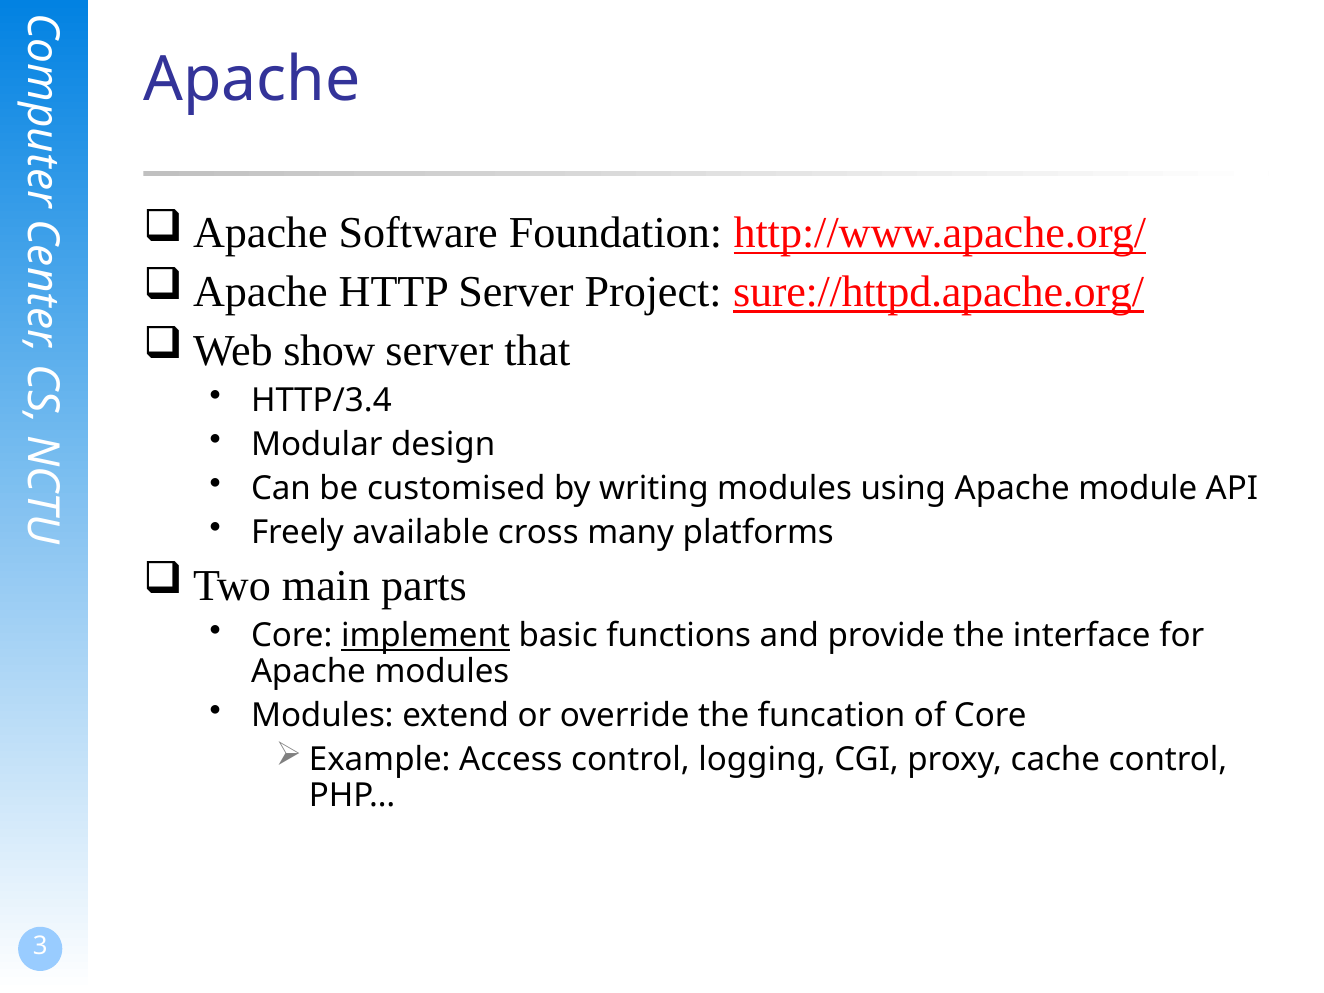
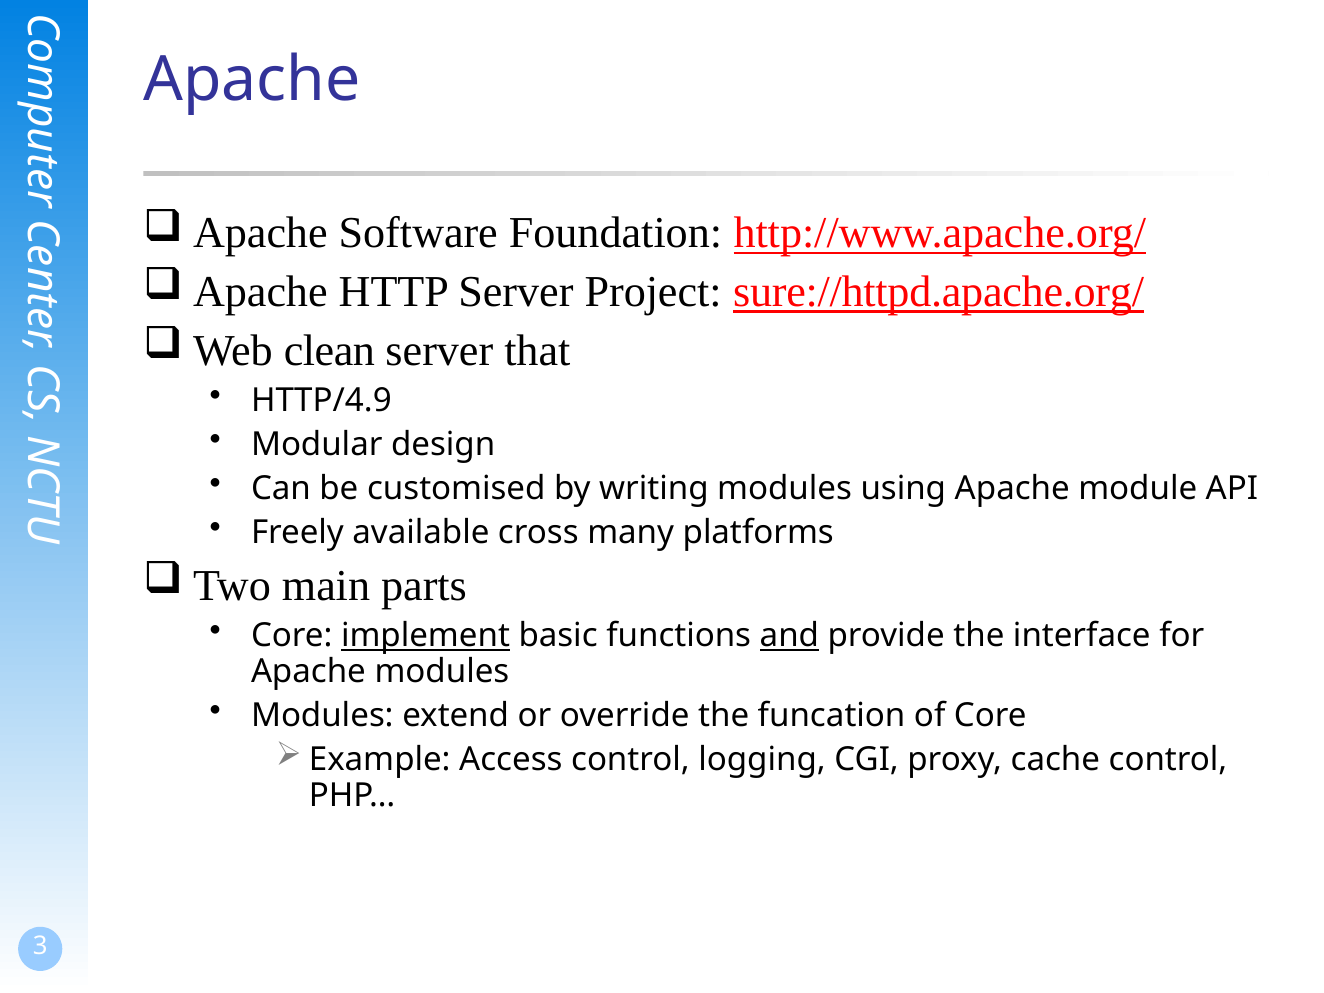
show: show -> clean (329, 351)
HTTP/3.4: HTTP/3.4 -> HTTP/4.9 (321, 401)
and underline: none -> present (789, 636)
